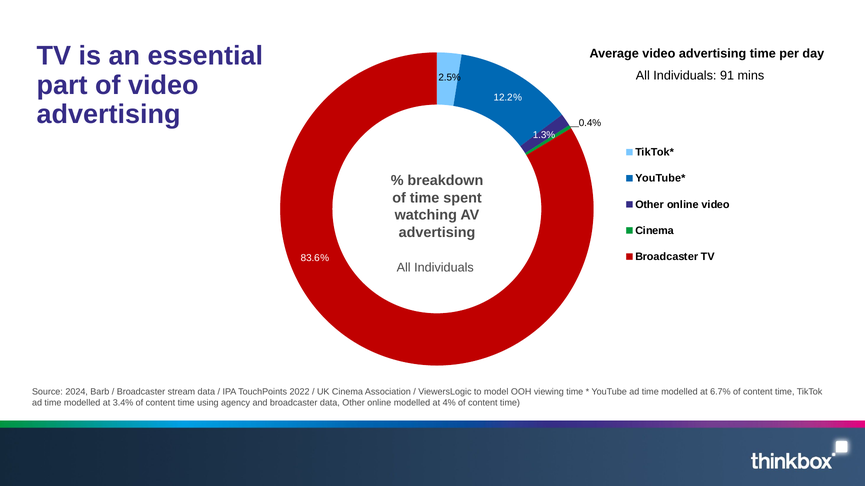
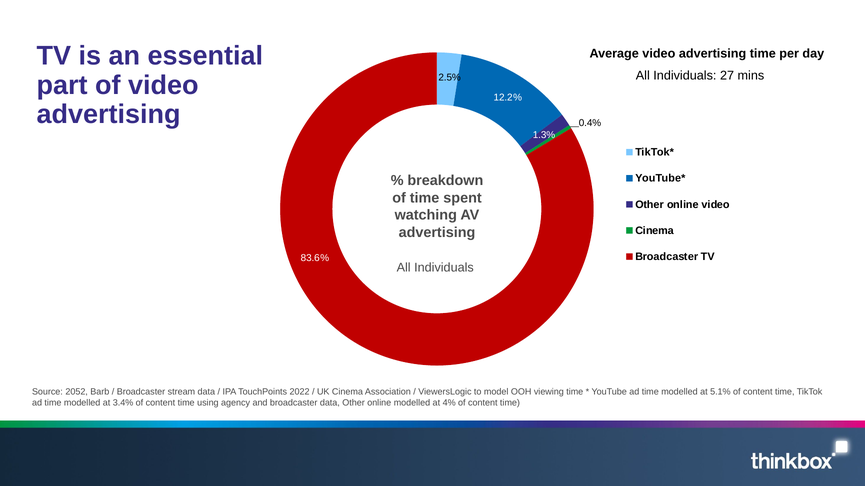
91: 91 -> 27 (727, 76)
2024: 2024 -> 2052 (77, 392)
6.7%: 6.7% -> 5.1% (720, 392)
